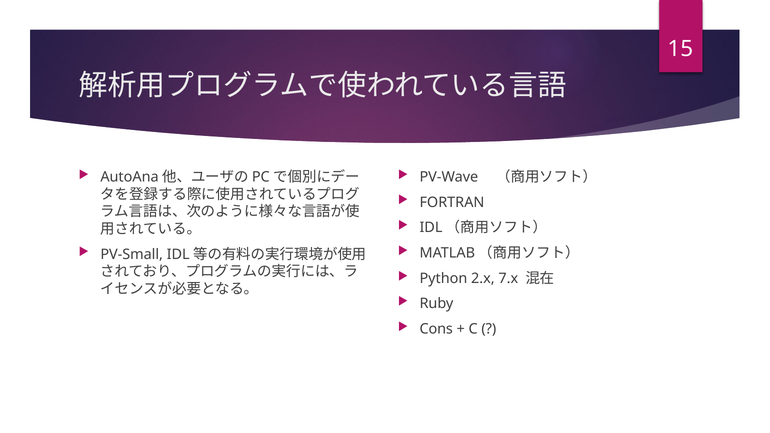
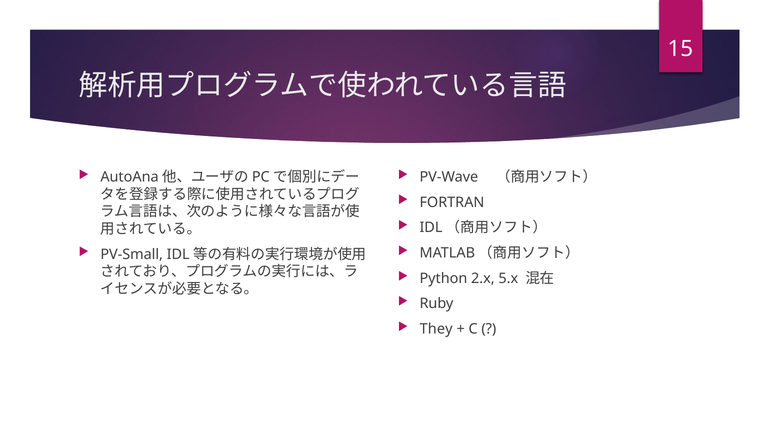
7.x: 7.x -> 5.x (508, 278)
Cons: Cons -> They (436, 329)
